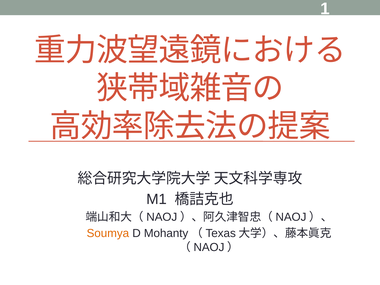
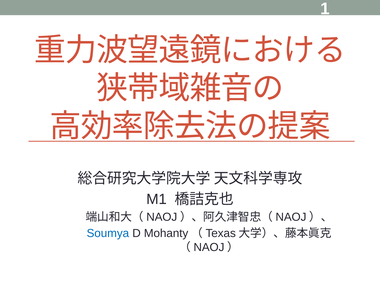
Soumya colour: orange -> blue (108, 233)
